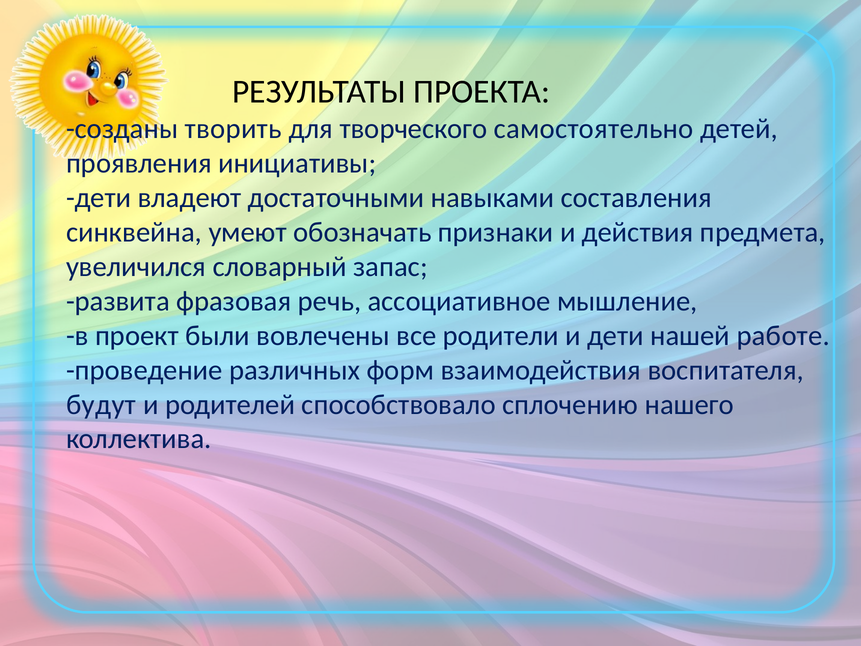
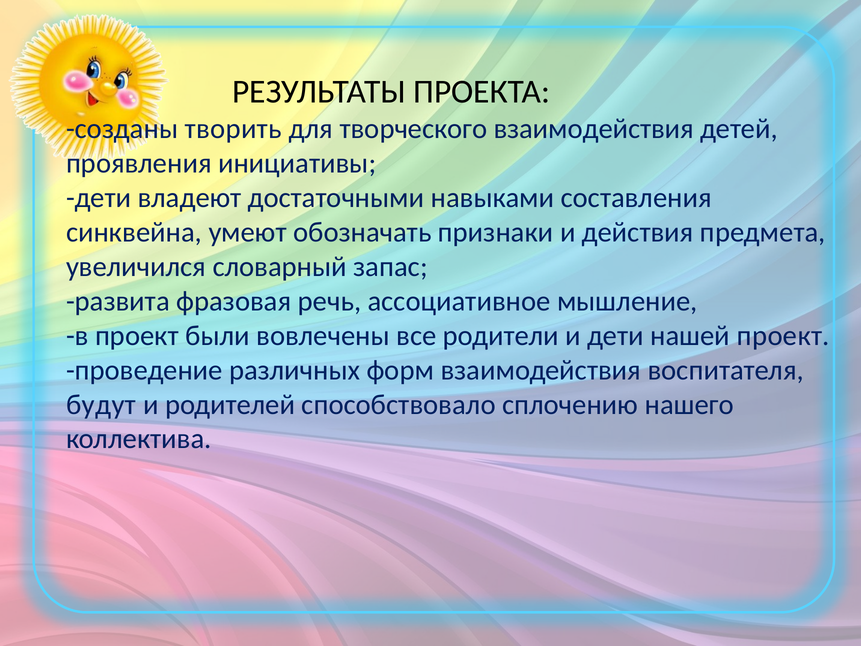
творческого самостоятельно: самостоятельно -> взаимодействия (594, 129)
нашей работе: работе -> проект (783, 336)
